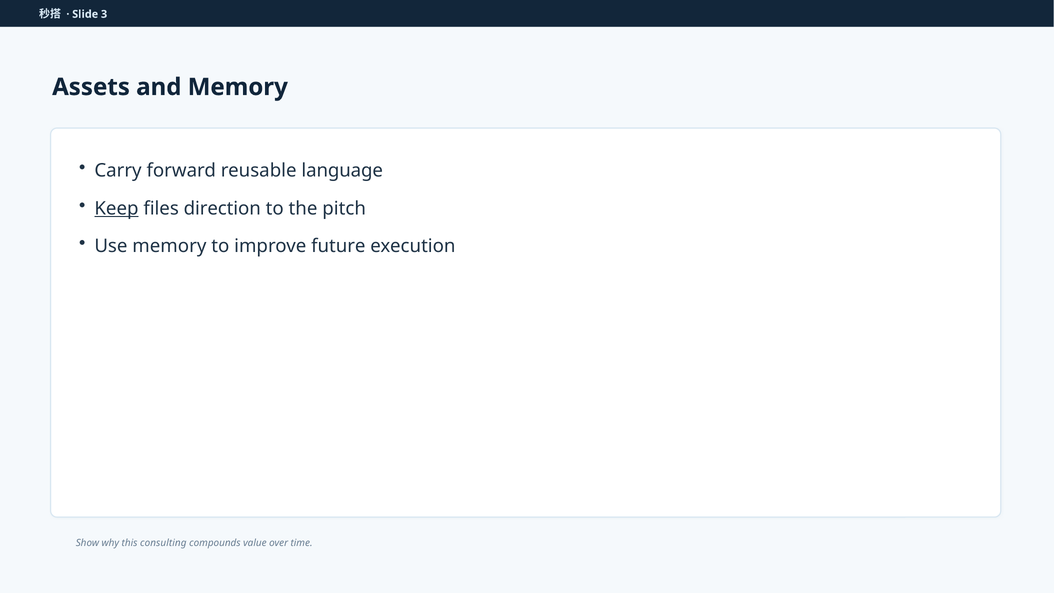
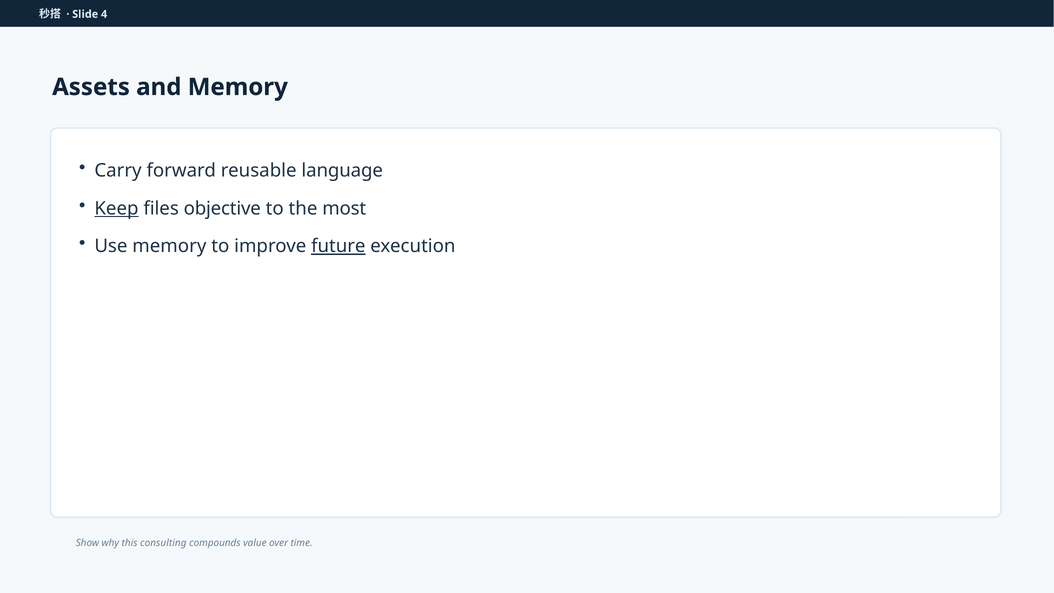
3: 3 -> 4 (104, 14)
direction: direction -> objective (222, 208)
pitch: pitch -> most (344, 208)
future underline: none -> present (338, 246)
